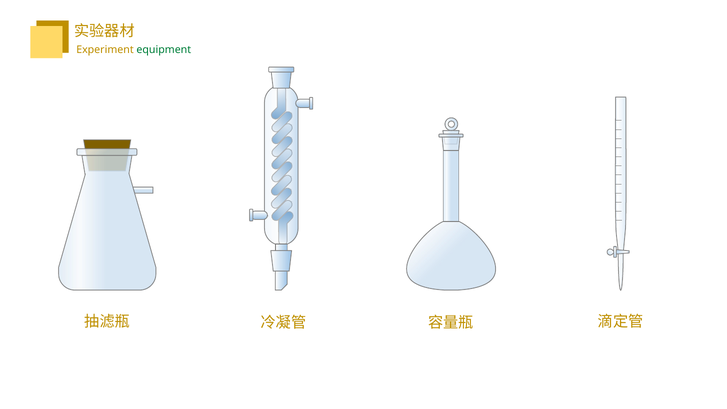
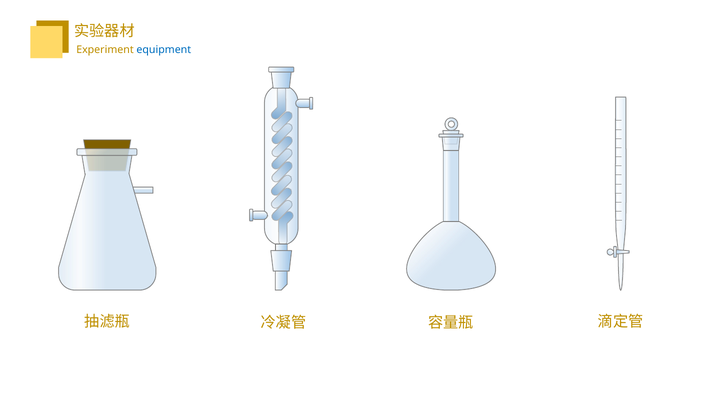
equipment colour: green -> blue (164, 50)
